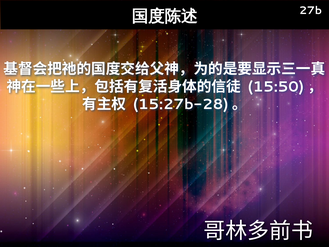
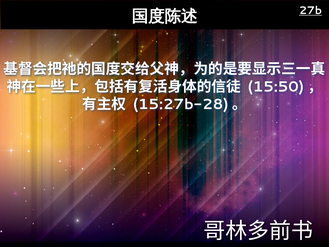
27b underline: none -> present (311, 11)
